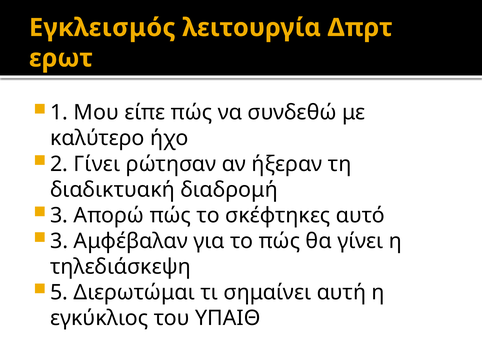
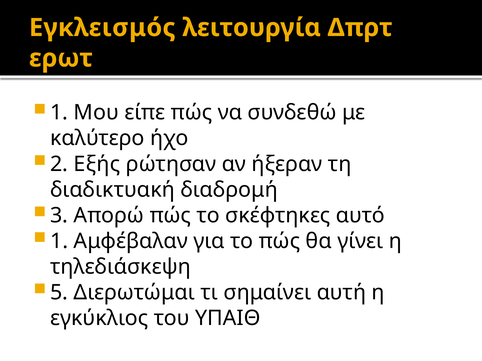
2 Γίνει: Γίνει -> Εξής (97, 164)
3: 3 -> 1 (59, 241)
